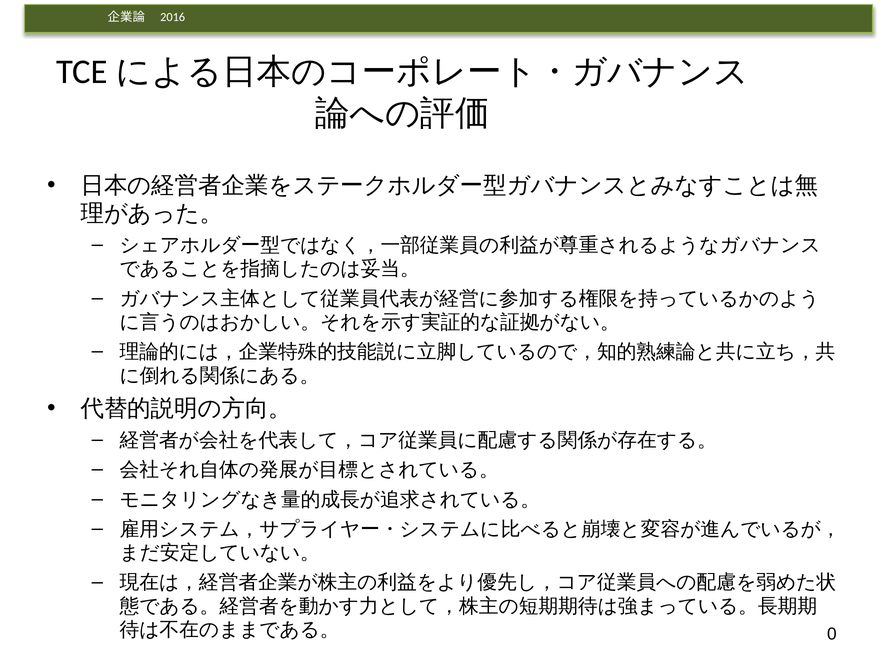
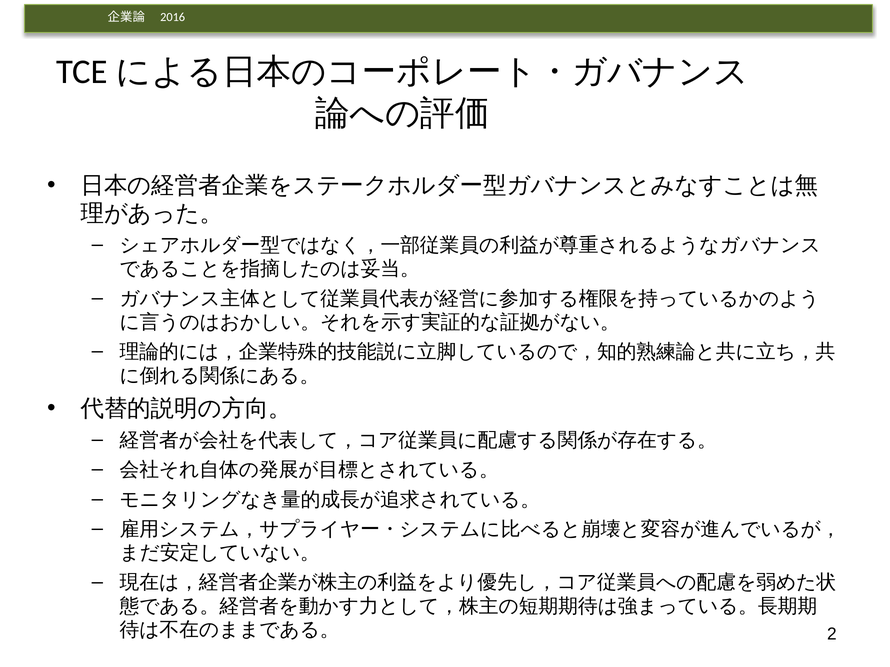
0: 0 -> 2 (832, 635)
